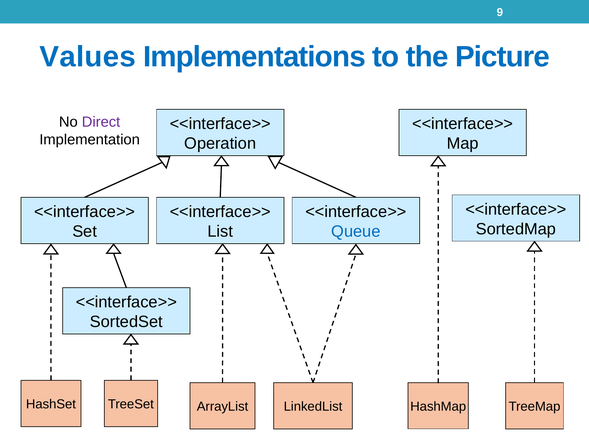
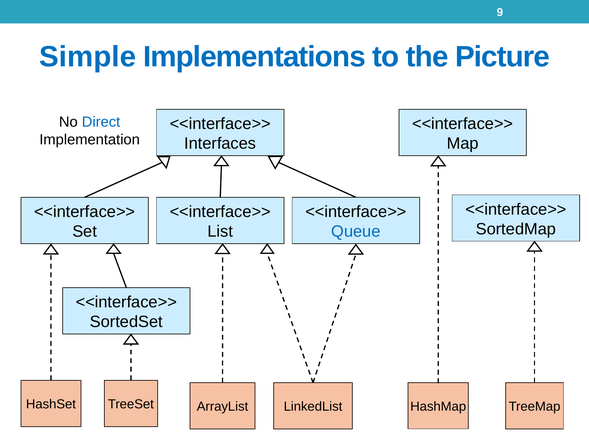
Values: Values -> Simple (88, 57)
Direct colour: purple -> blue (101, 122)
Operation: Operation -> Interfaces (220, 144)
